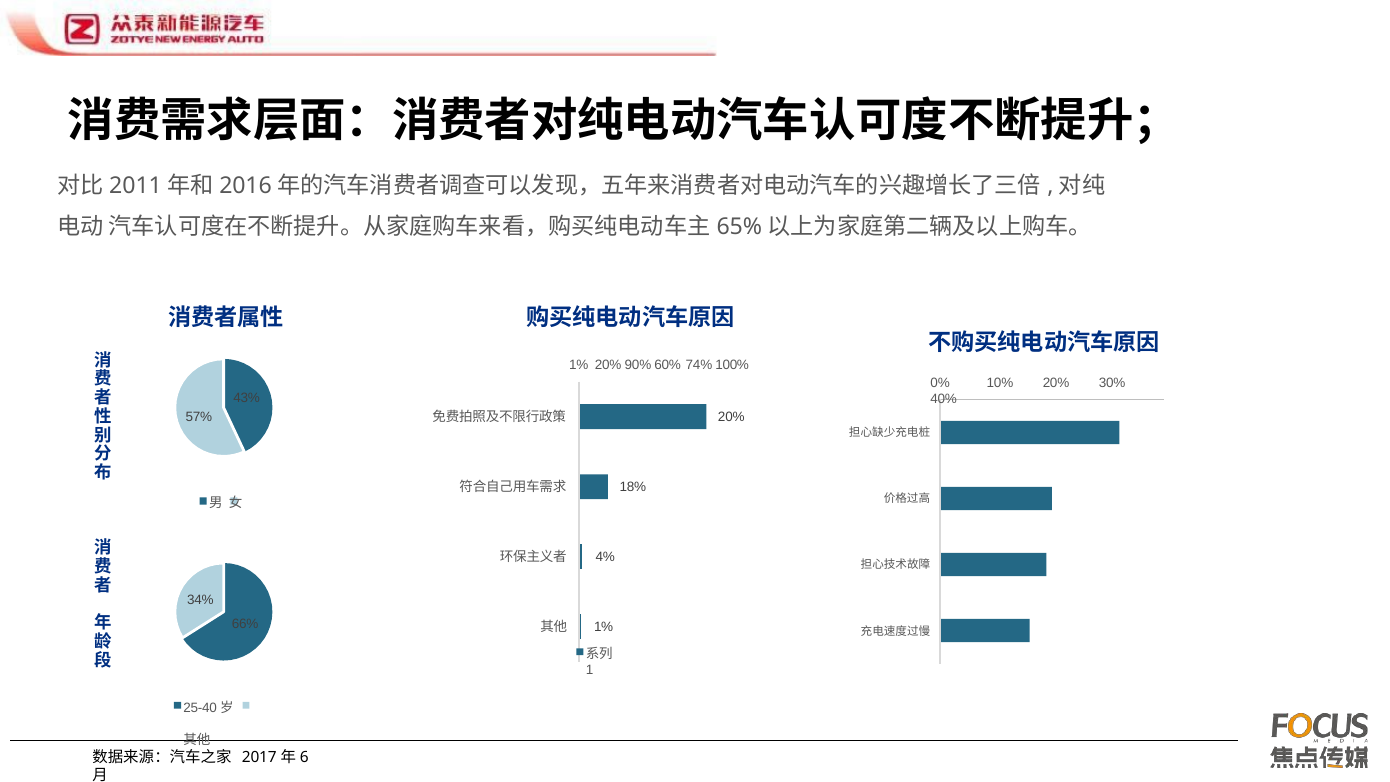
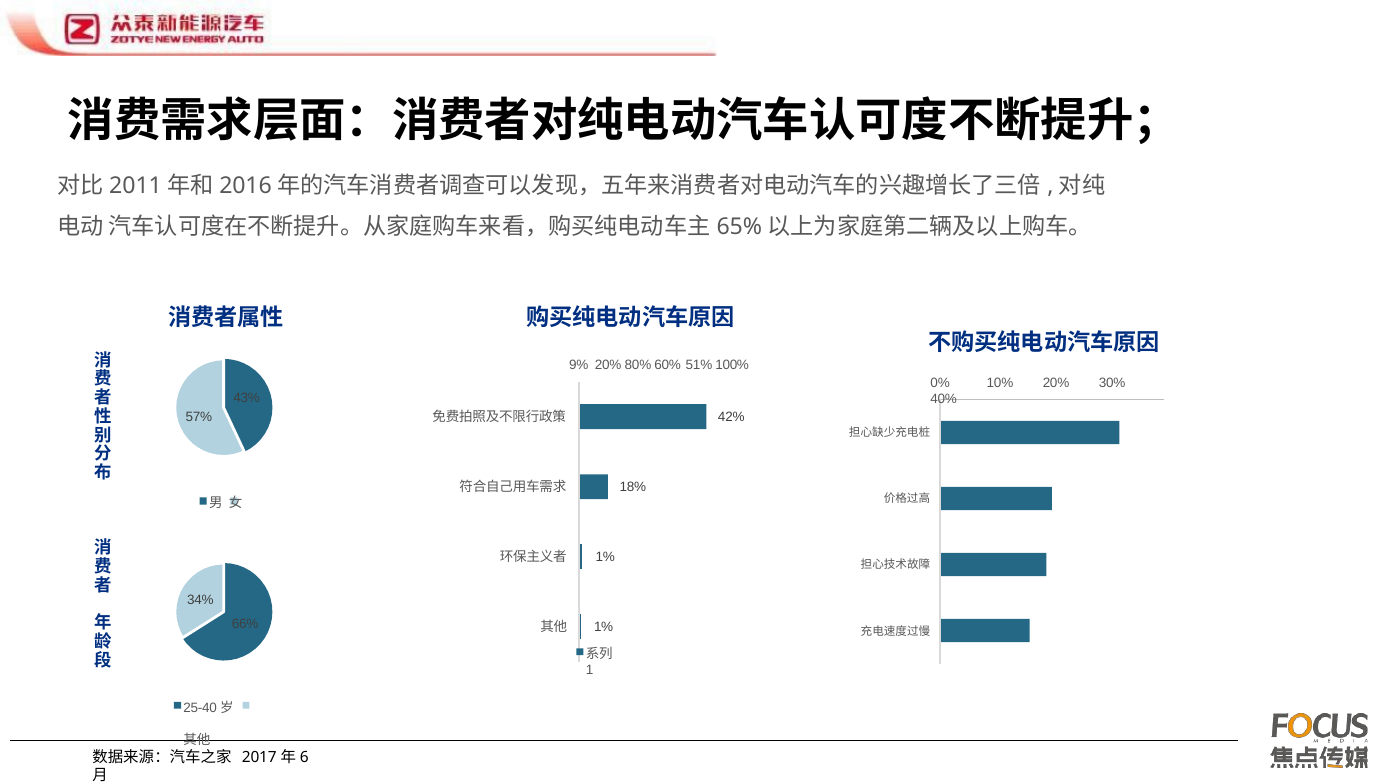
1%: 1% -> 9% (579, 365)
90%: 90% -> 80% (638, 365)
74%: 74% -> 51% (699, 365)
20%: 20% -> 42% (731, 417)
4%: 4% -> 1% (605, 557)
